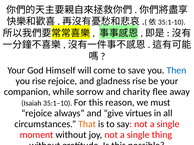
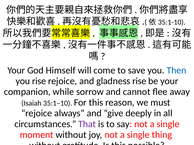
charity: charity -> cannot (137, 92)
virtues: virtues -> deeply (139, 114)
That colour: orange -> purple (87, 124)
